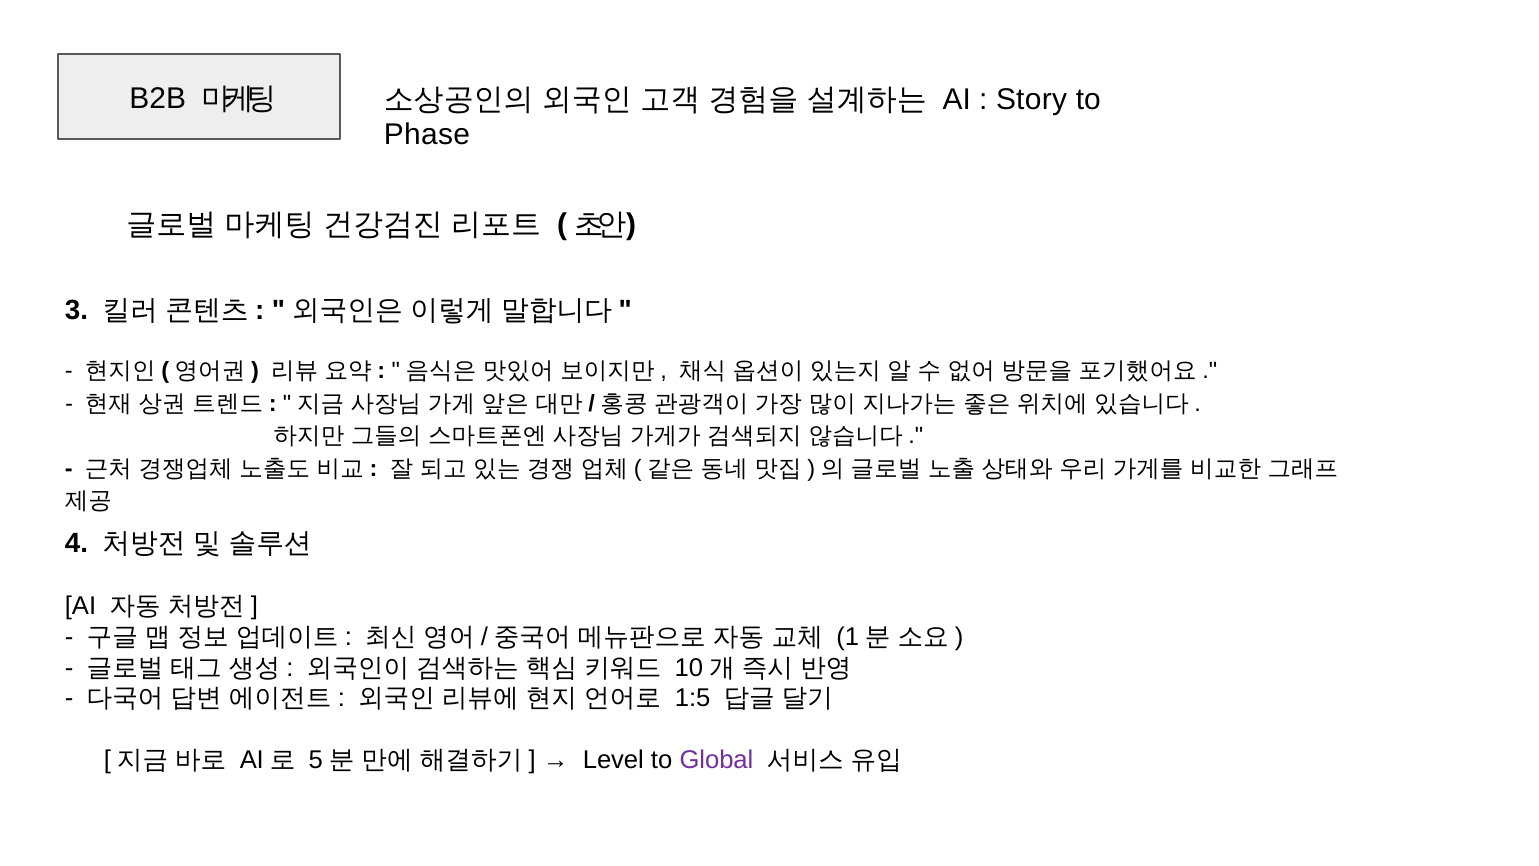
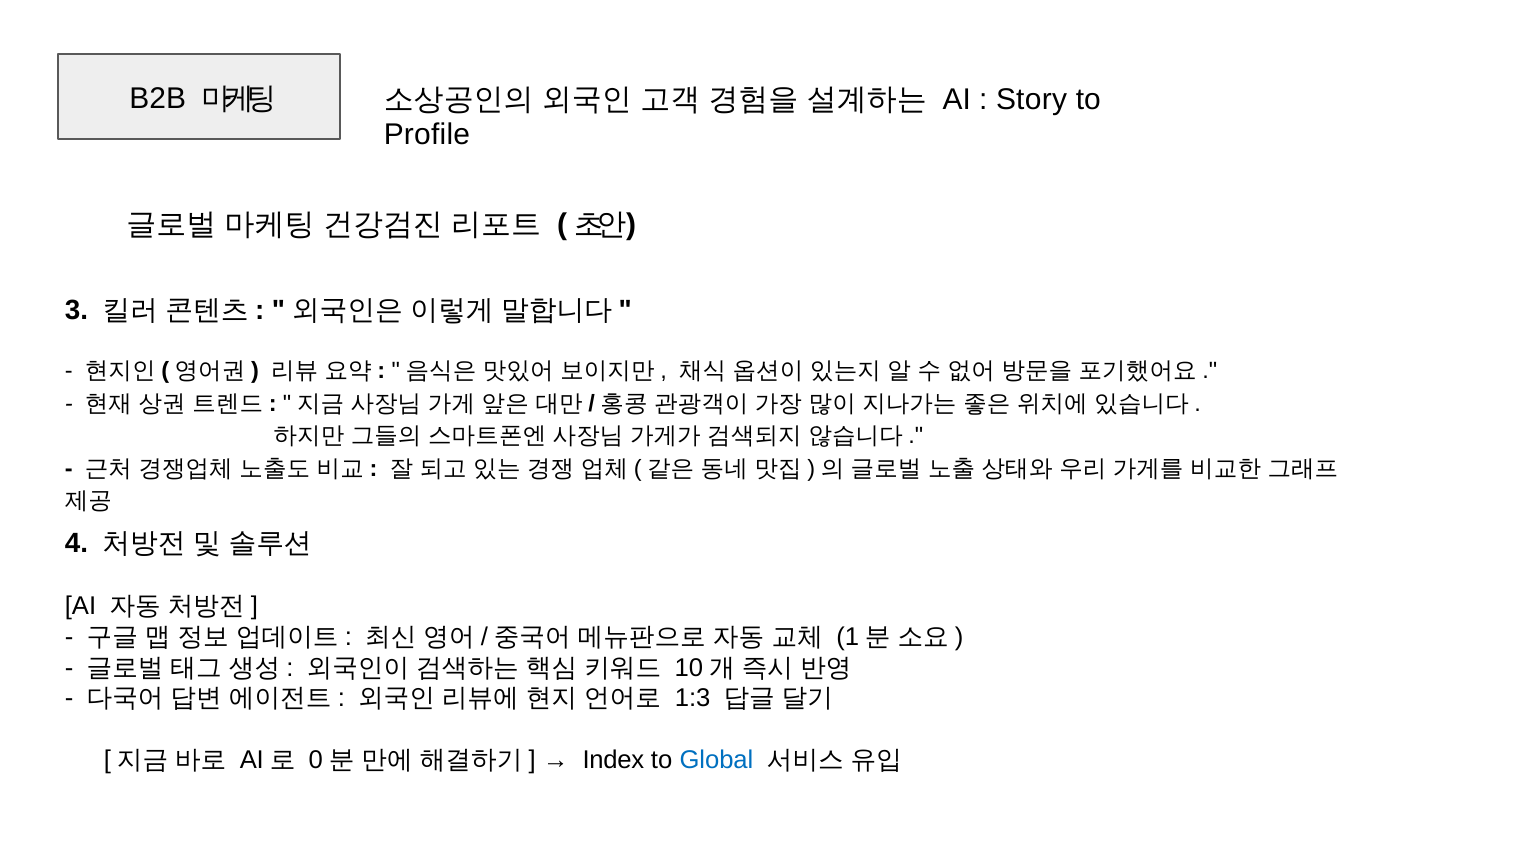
Phase: Phase -> Profile (427, 135)
1:5: 1:5 -> 1:3 (693, 698)
5: 5 -> 0 (316, 760)
Level: Level -> Index (613, 760)
Global colour: purple -> blue (716, 760)
